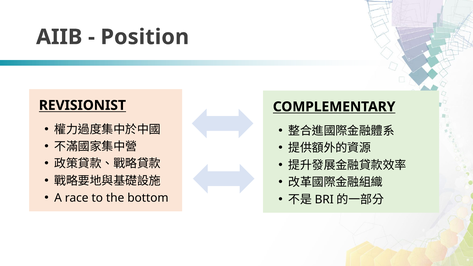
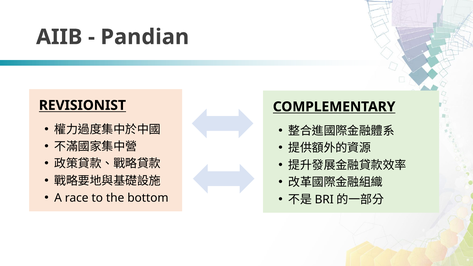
Position: Position -> Pandian (145, 37)
